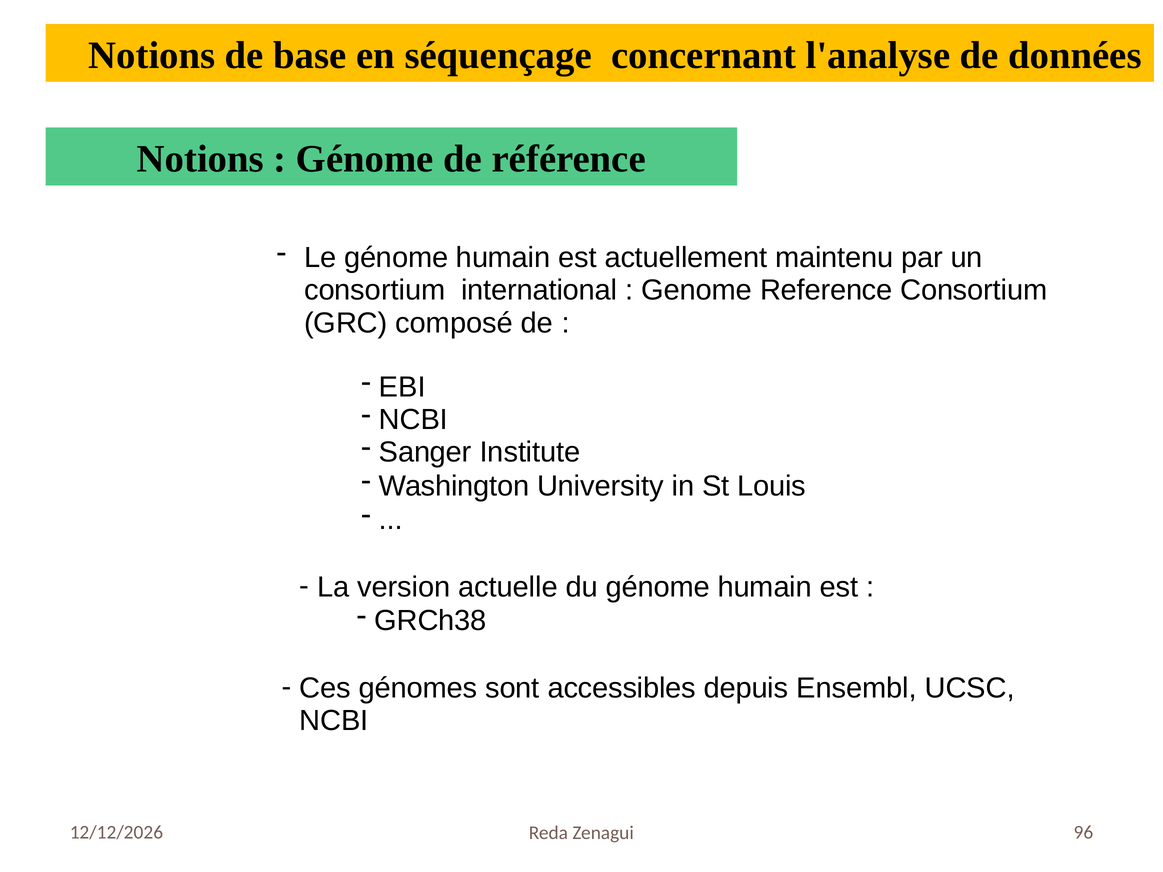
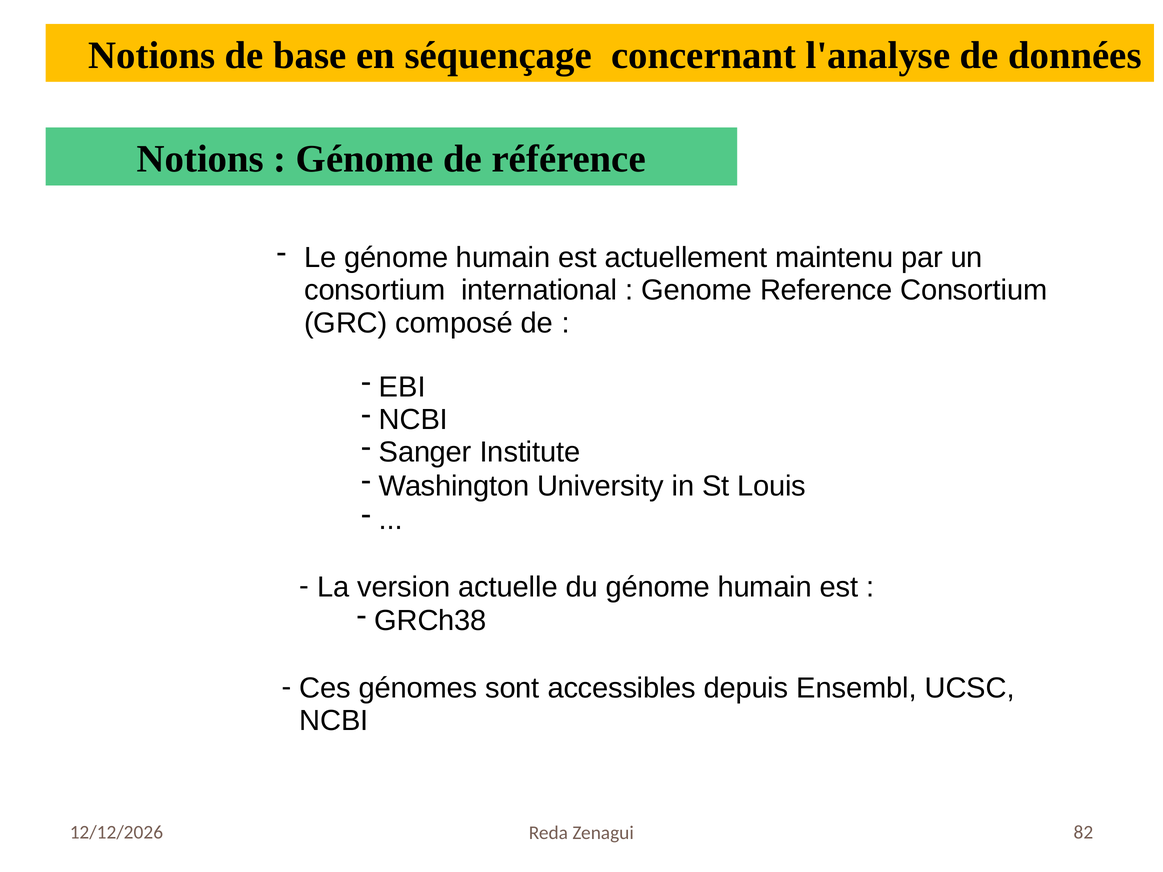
96: 96 -> 82 (1083, 833)
